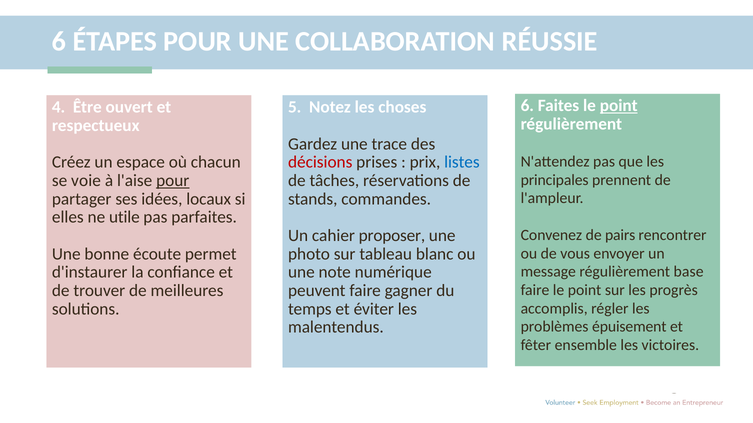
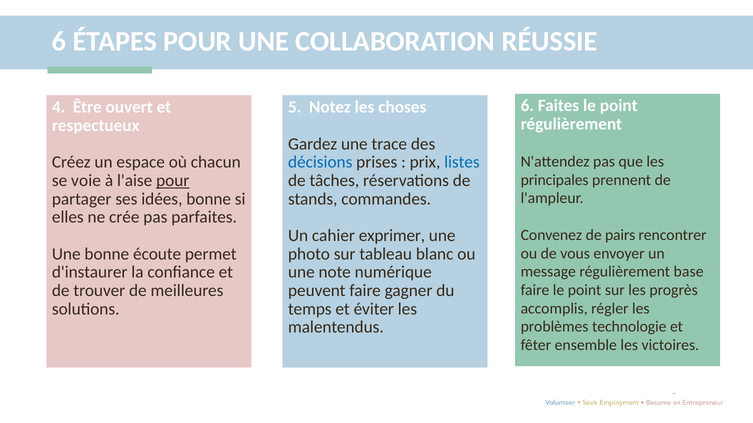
point underline: present -> none (619, 106)
décisions colour: red -> blue (320, 162)
idées locaux: locaux -> bonne (209, 199)
utile: utile -> crée (124, 217)
proposer: proposer -> exprimer (392, 236)
épuisement: épuisement -> technologie (629, 327)
